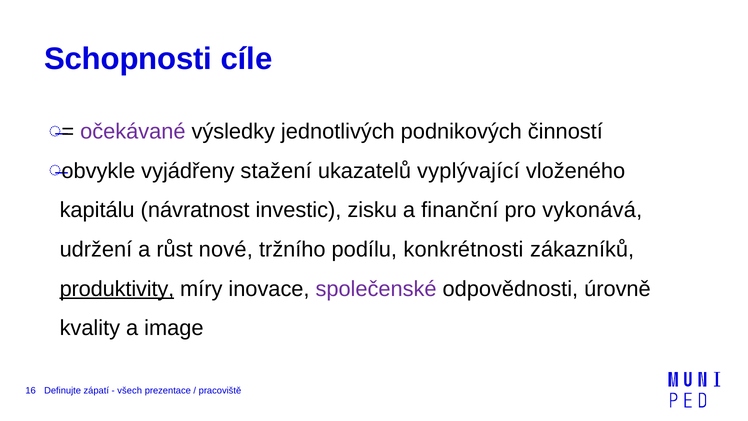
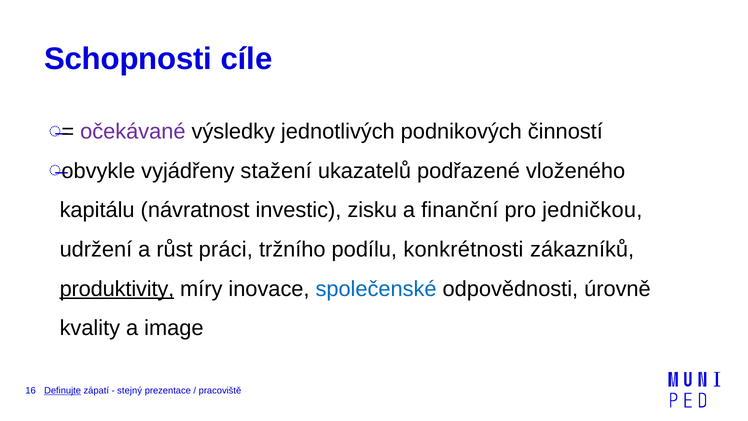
vyplývající: vyplývající -> podřazené (468, 171)
vykonává: vykonává -> jedničkou (592, 210)
nové: nové -> práci (226, 249)
společenské colour: purple -> blue (376, 289)
Definujte underline: none -> present (63, 390)
všech: všech -> stejný (130, 390)
